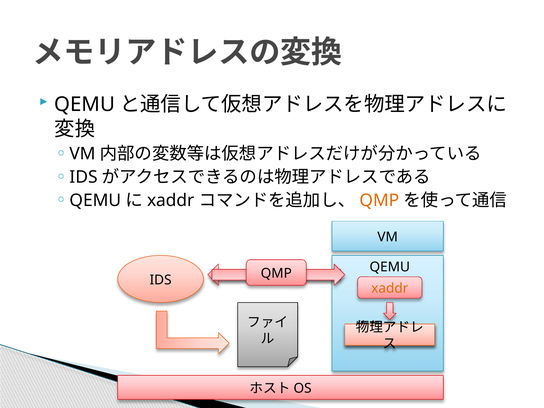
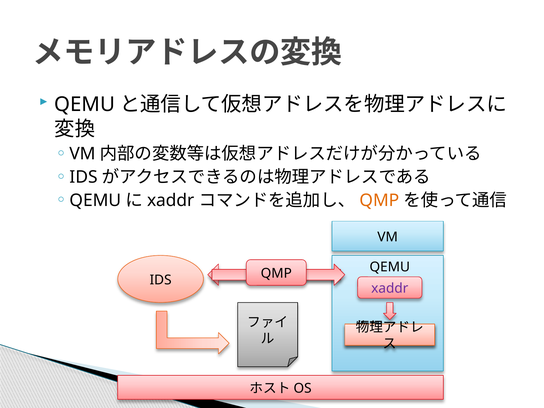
xaddr colour: orange -> purple (390, 288)
